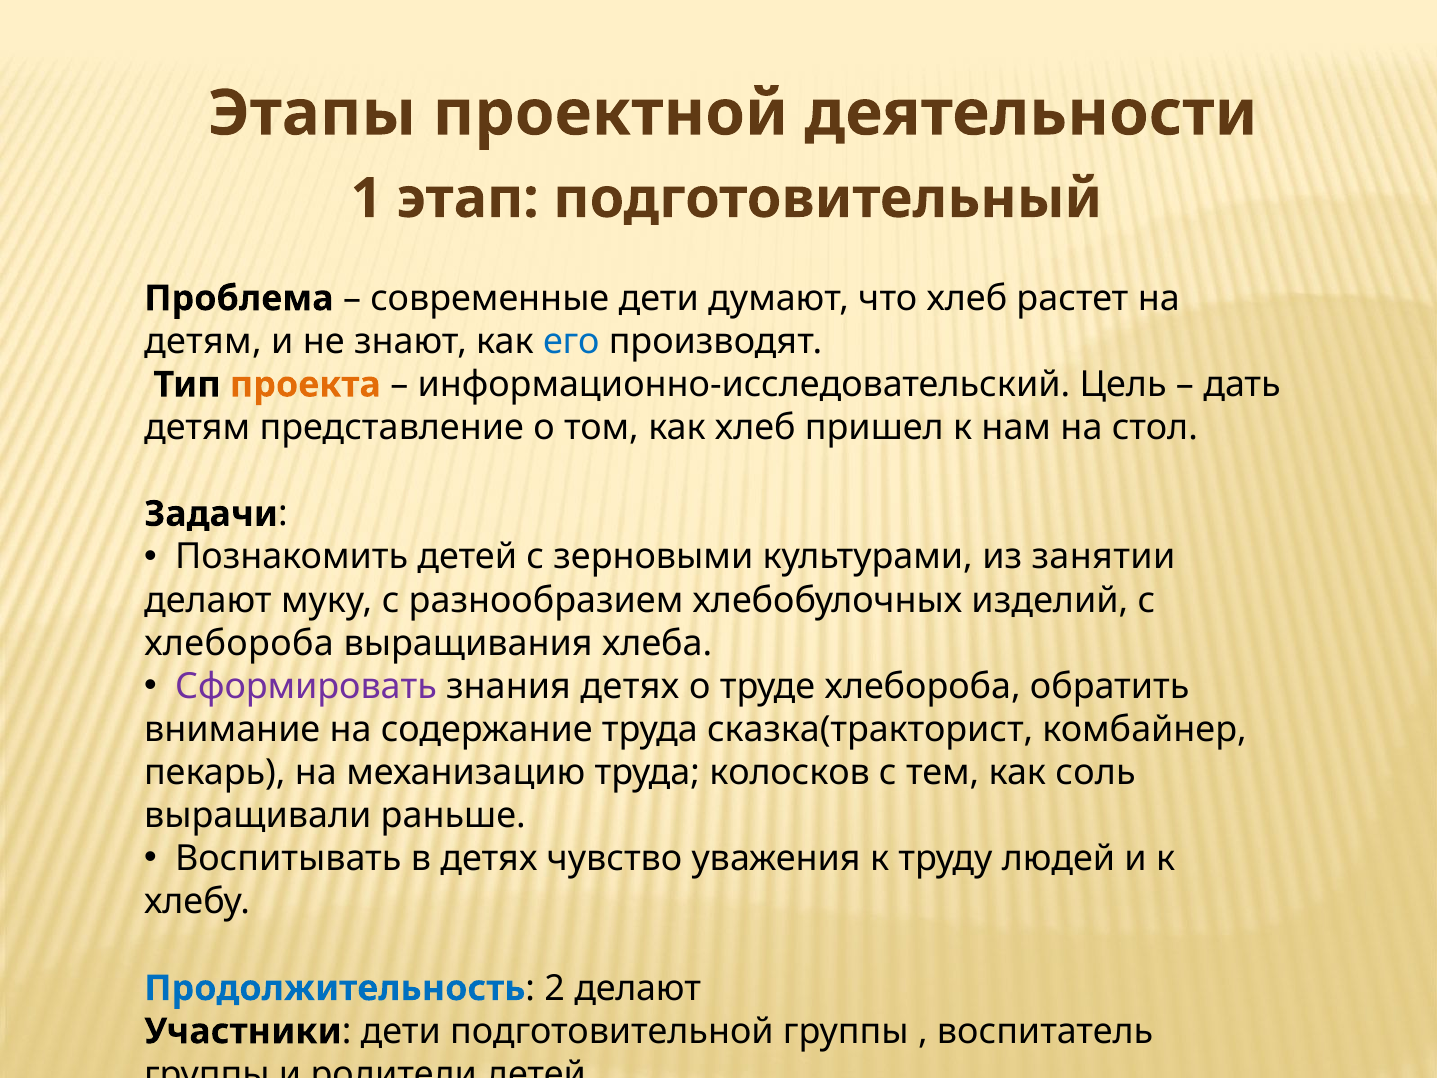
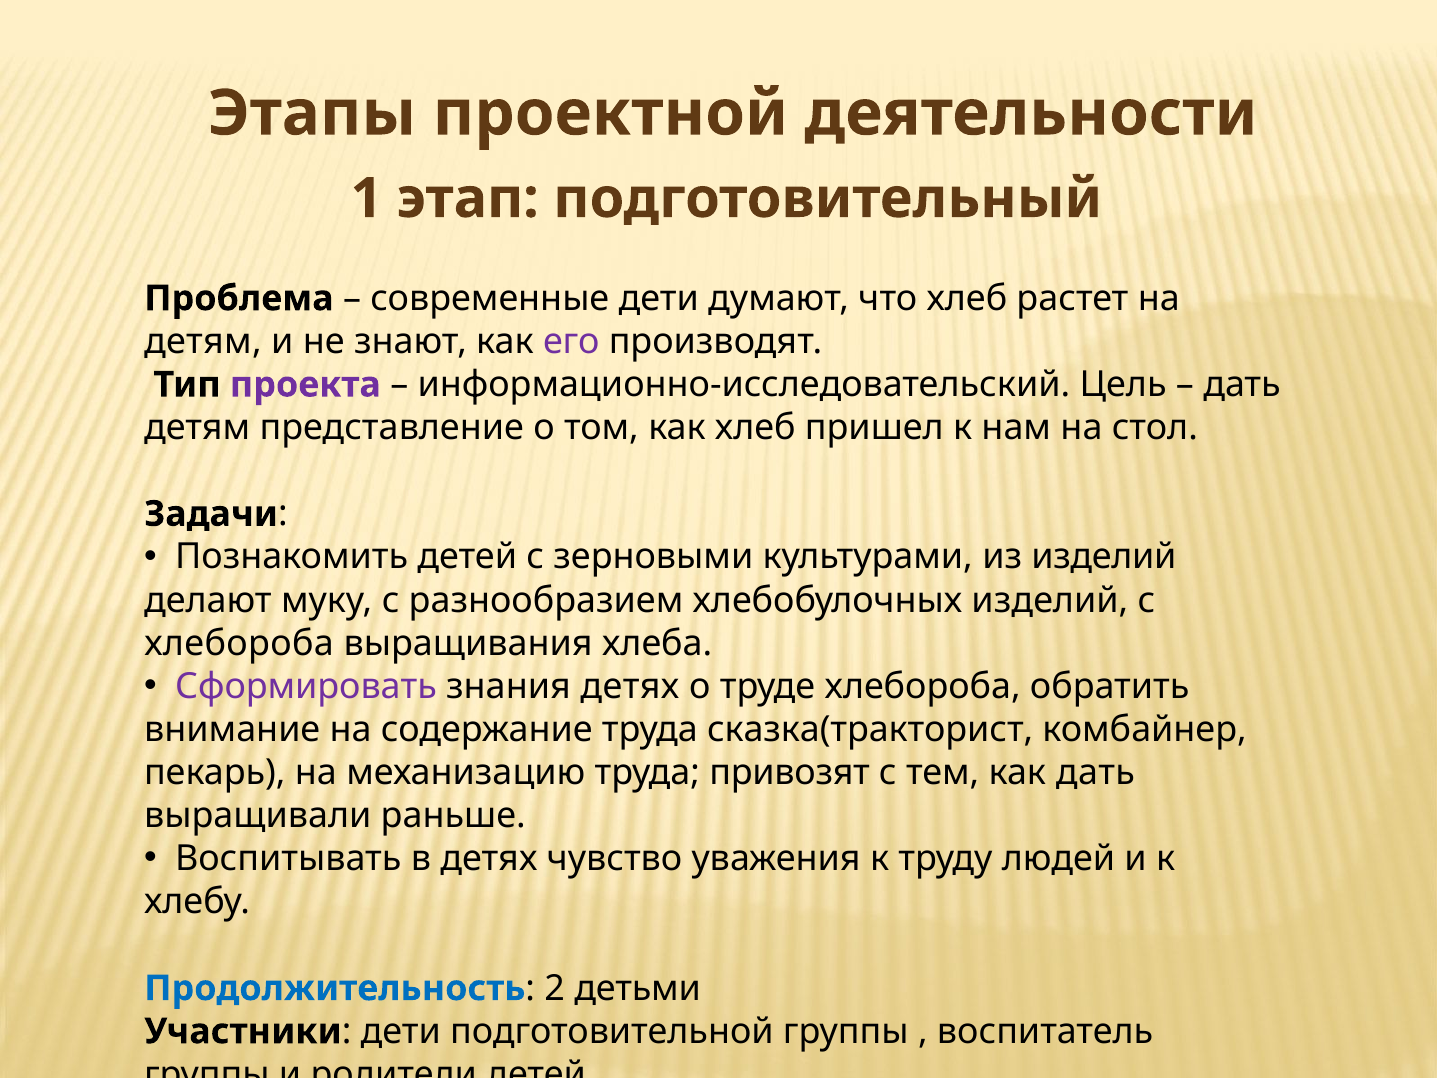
его colour: blue -> purple (571, 341)
проекта colour: orange -> purple (305, 385)
из занятии: занятии -> изделий (1104, 557)
колосков: колосков -> привозят (790, 773)
как соль: соль -> дать (1095, 773)
2 делают: делают -> детьми (638, 988)
